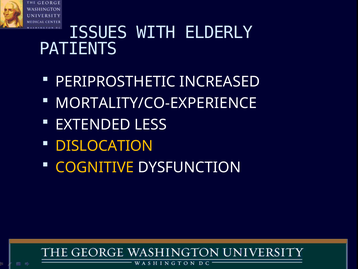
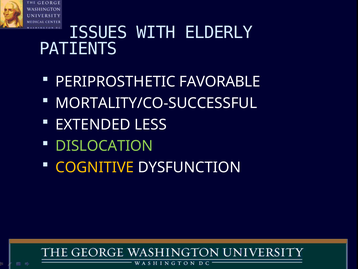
INCREASED: INCREASED -> FAVORABLE (220, 82)
MORTALITY/CO-EXPERIENCE: MORTALITY/CO-EXPERIENCE -> MORTALITY/CO-SUCCESSFUL (156, 103)
DISLOCATION colour: yellow -> light green (104, 146)
